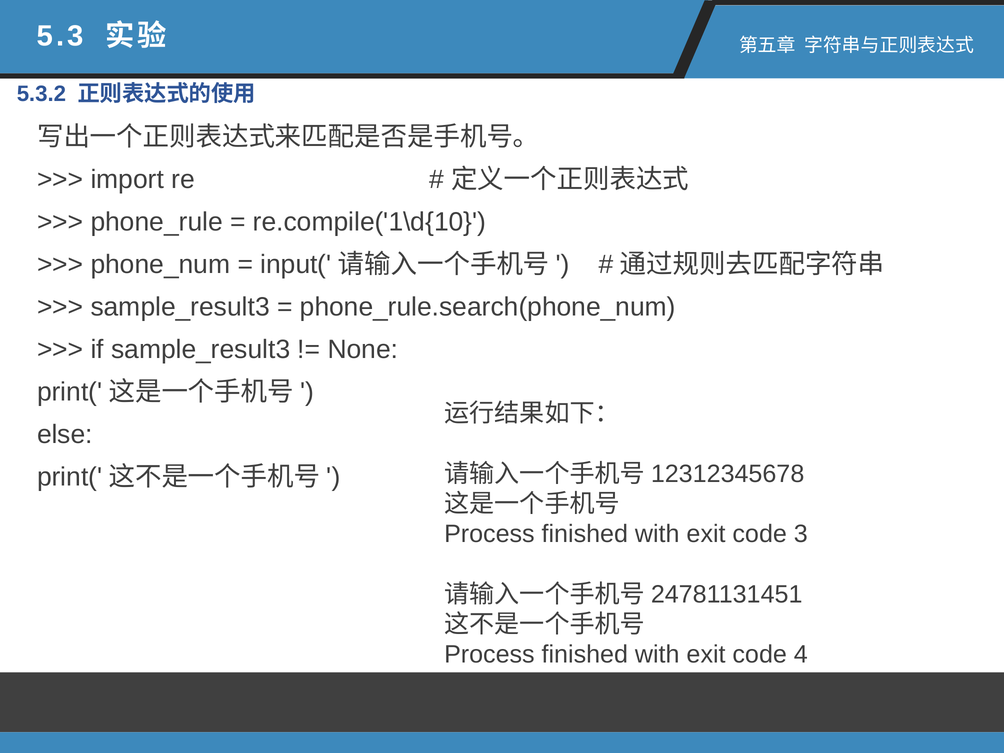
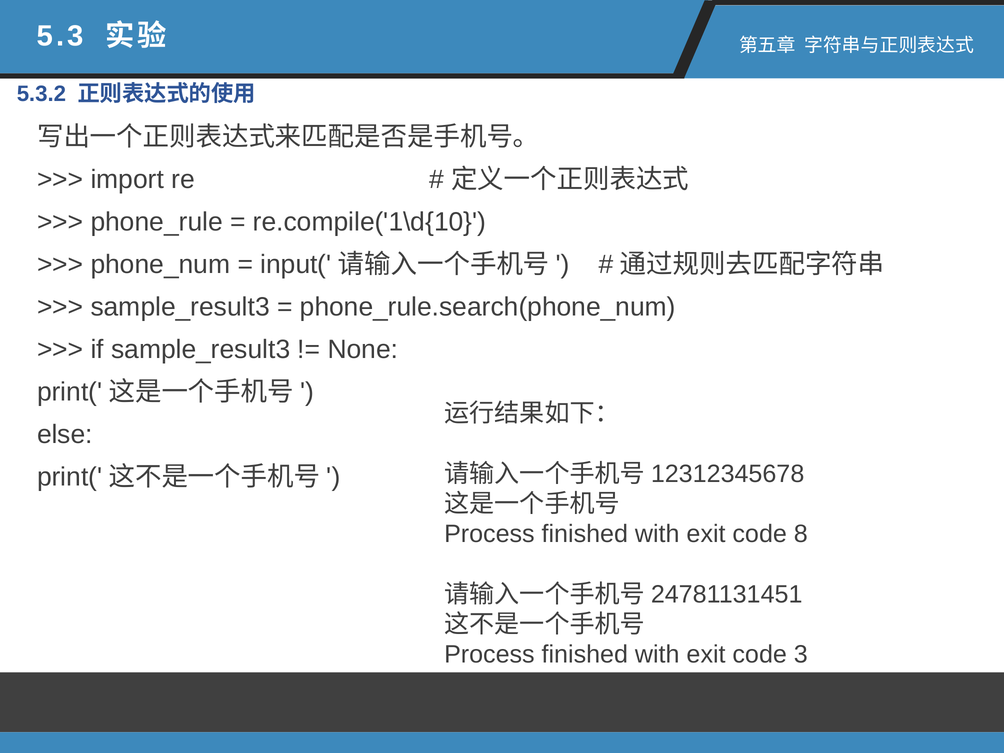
3: 3 -> 8 (801, 534)
4: 4 -> 3 (801, 655)
